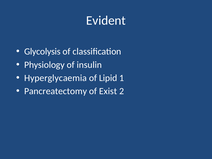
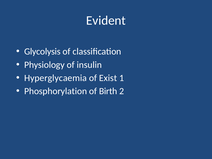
Lipid: Lipid -> Exist (108, 78)
Pancreatectomy: Pancreatectomy -> Phosphorylation (56, 91)
Exist: Exist -> Birth (108, 91)
